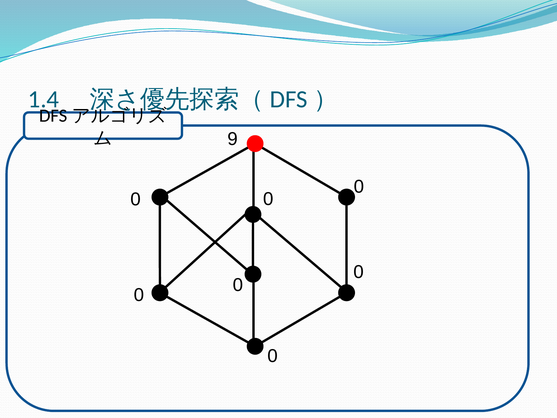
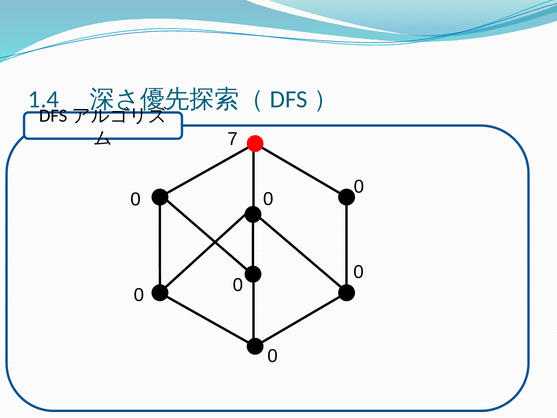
9: 9 -> 7 (233, 139)
